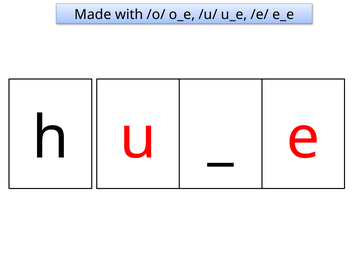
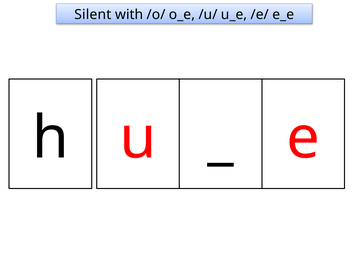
Made: Made -> Silent (93, 15)
